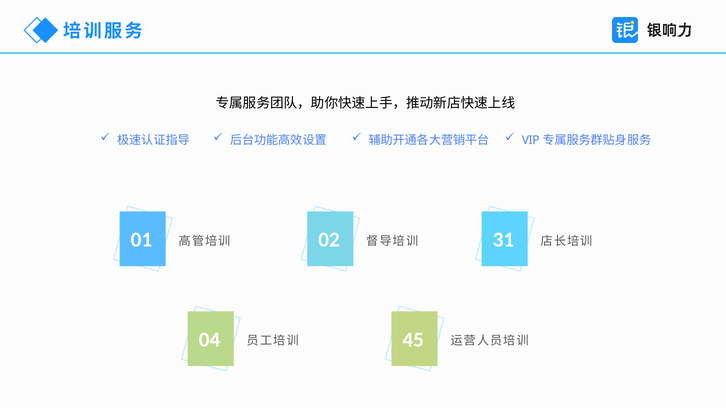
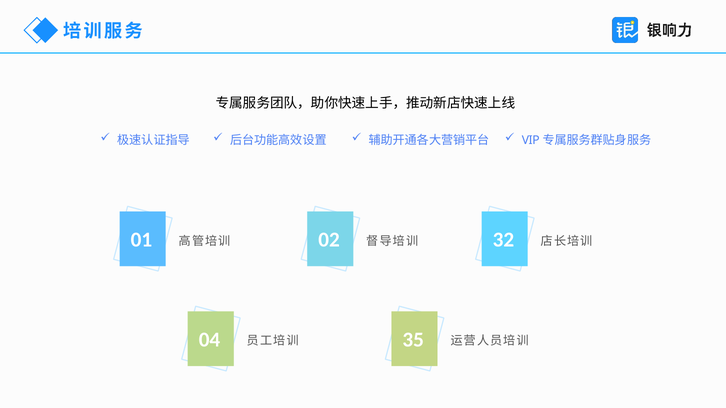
31: 31 -> 32 (503, 240)
45: 45 -> 35 (413, 340)
